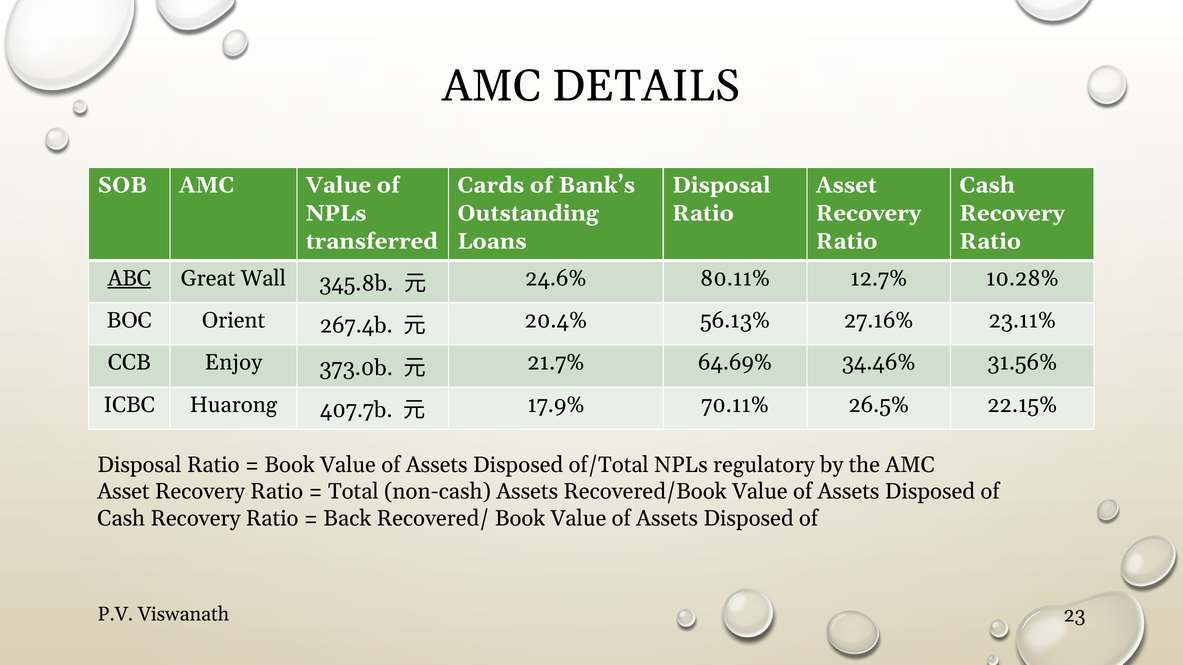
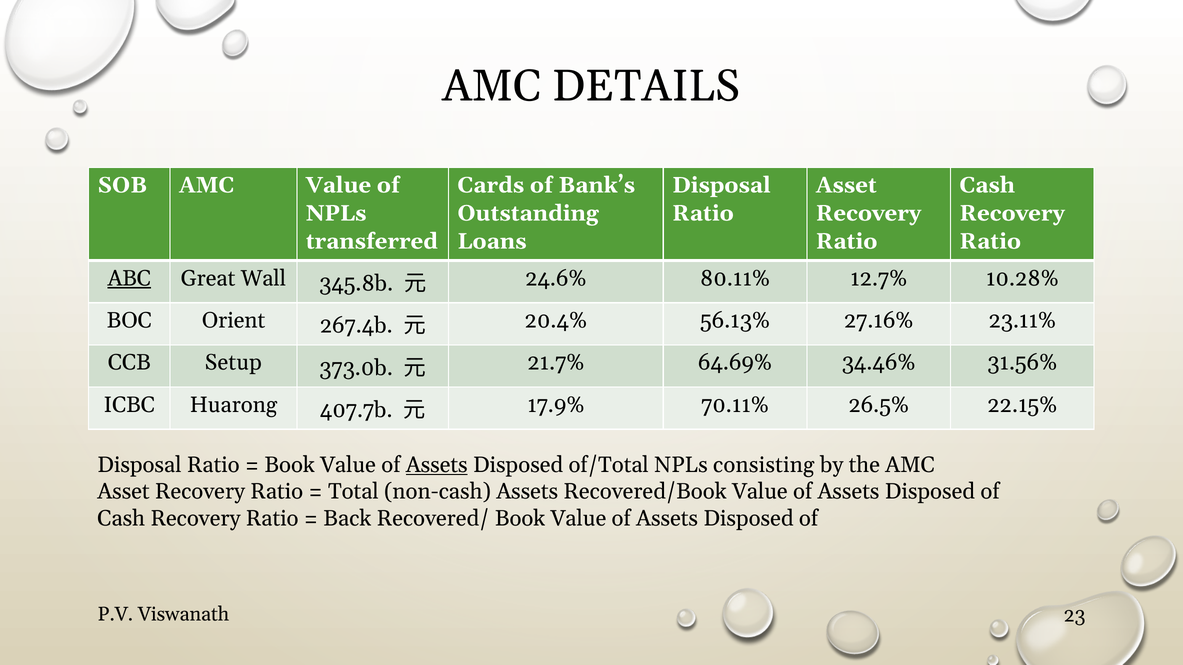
Enjoy: Enjoy -> Setup (233, 363)
Assets underline: none -> present (437, 465)
regulatory: regulatory -> consisting (764, 465)
